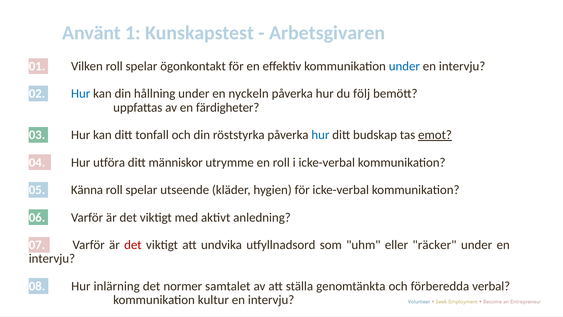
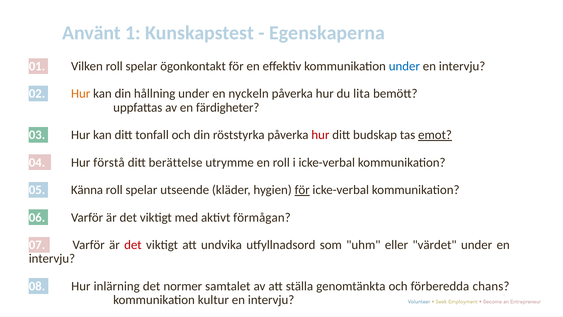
Arbetsgivaren: Arbetsgivaren -> Egenskaperna (327, 33)
Hur colour: blue -> orange (81, 94)
följ: följ -> lita (362, 94)
hur colour: blue -> red (320, 135)
utföra: utföra -> förstå (109, 162)
människor: människor -> berättelse (176, 162)
för underline: none -> present (302, 190)
anledning: anledning -> förmågan (262, 217)
räcker: räcker -> värdet (435, 245)
verbal: verbal -> chans (491, 286)
